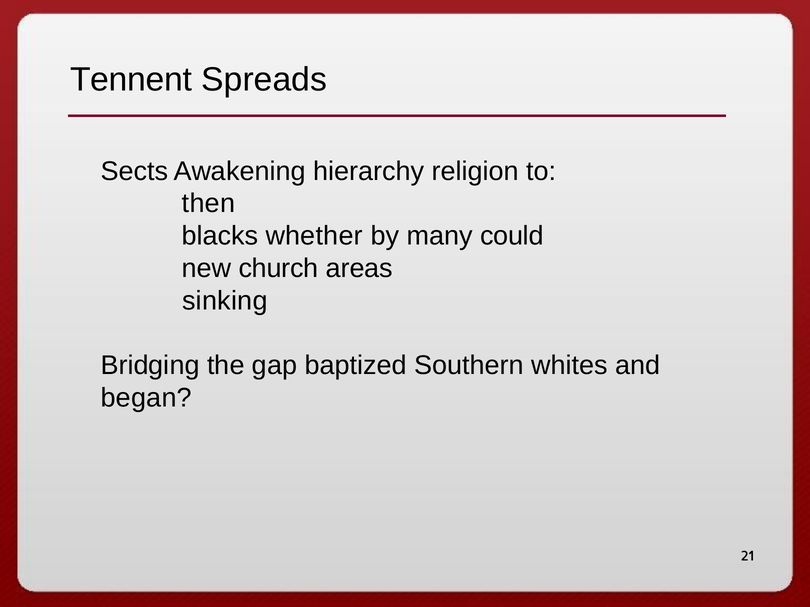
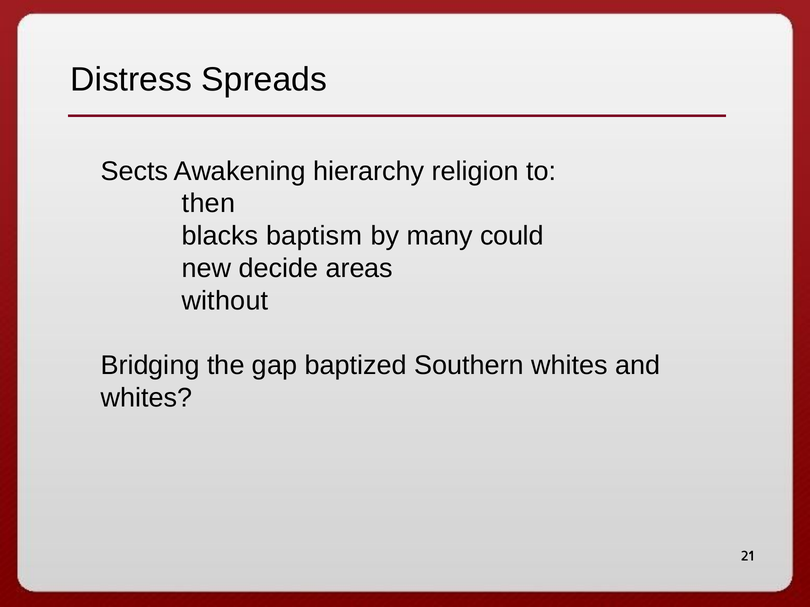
Tennent: Tennent -> Distress (131, 80)
whether: whether -> baptism (314, 236)
church: church -> decide (278, 269)
sinking: sinking -> without (225, 301)
began: began -> whites (146, 398)
